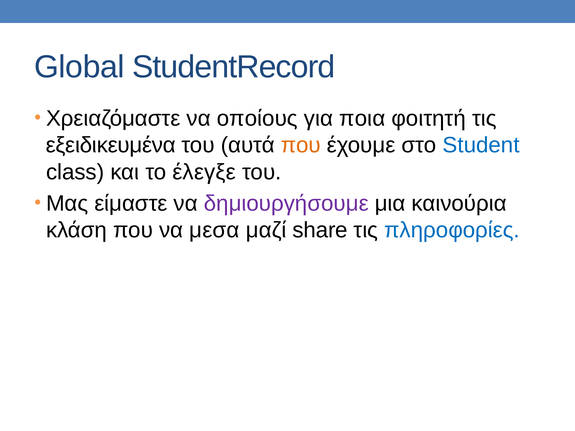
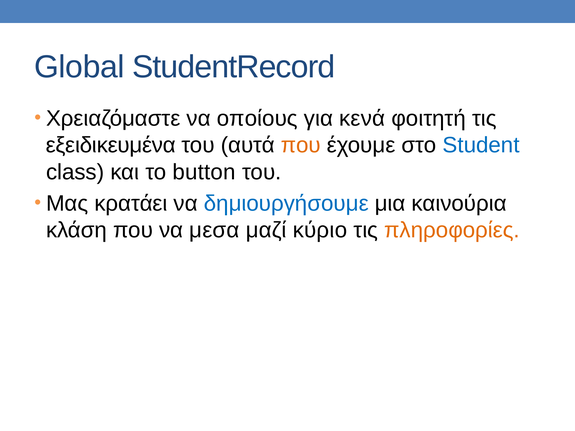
ποια: ποια -> κενά (362, 118)
έλεγξε: έλεγξε -> button (204, 172)
είμαστε: είμαστε -> κρατάει (131, 204)
δημιουργήσουμε colour: purple -> blue (286, 204)
share: share -> κύριο (320, 230)
πληροφορίες colour: blue -> orange (452, 230)
